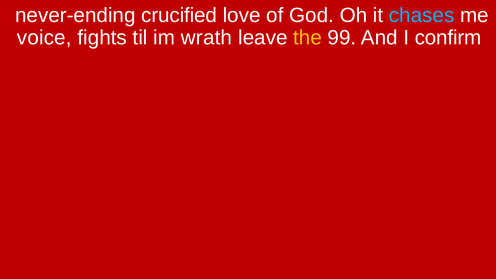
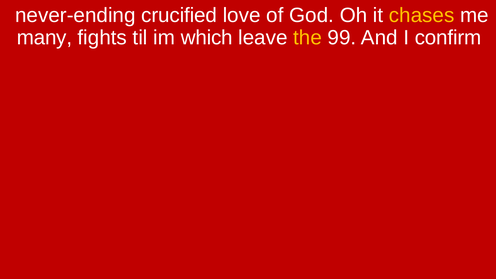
chases colour: light blue -> yellow (422, 15)
voice: voice -> many (44, 38)
wrath: wrath -> which (207, 38)
